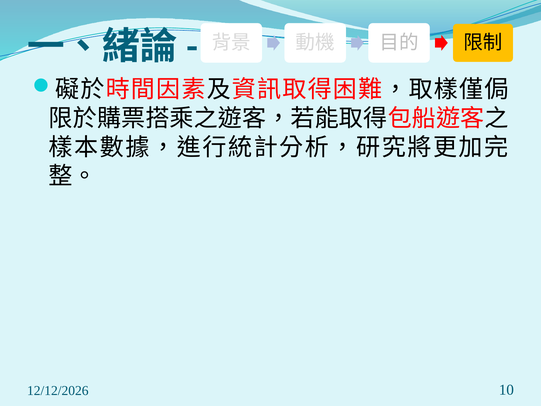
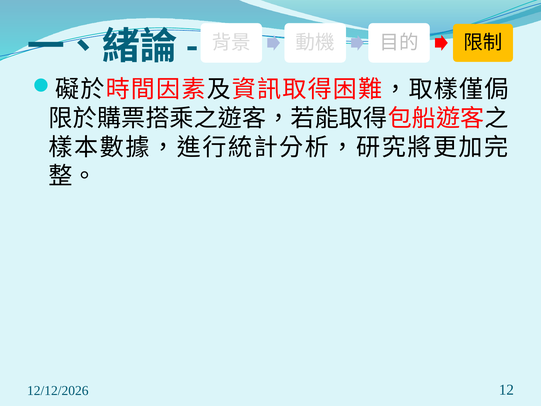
10: 10 -> 12 (506, 390)
